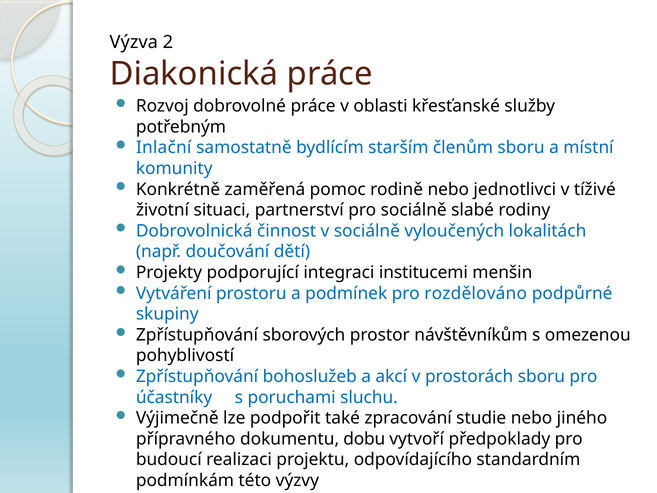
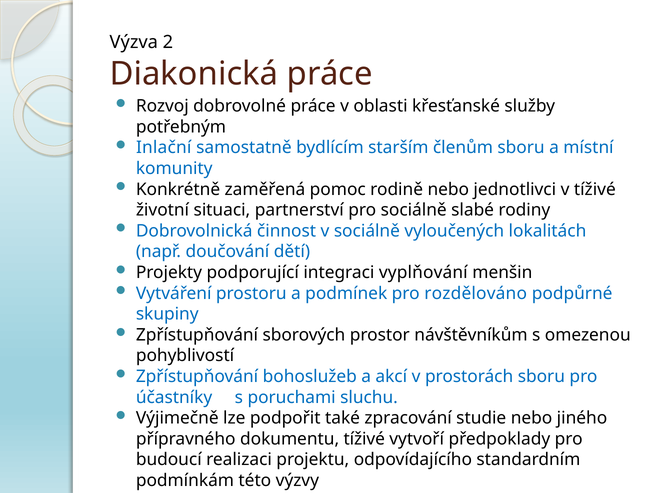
institucemi: institucemi -> vyplňování (423, 272)
dokumentu dobu: dobu -> tíživé (364, 439)
